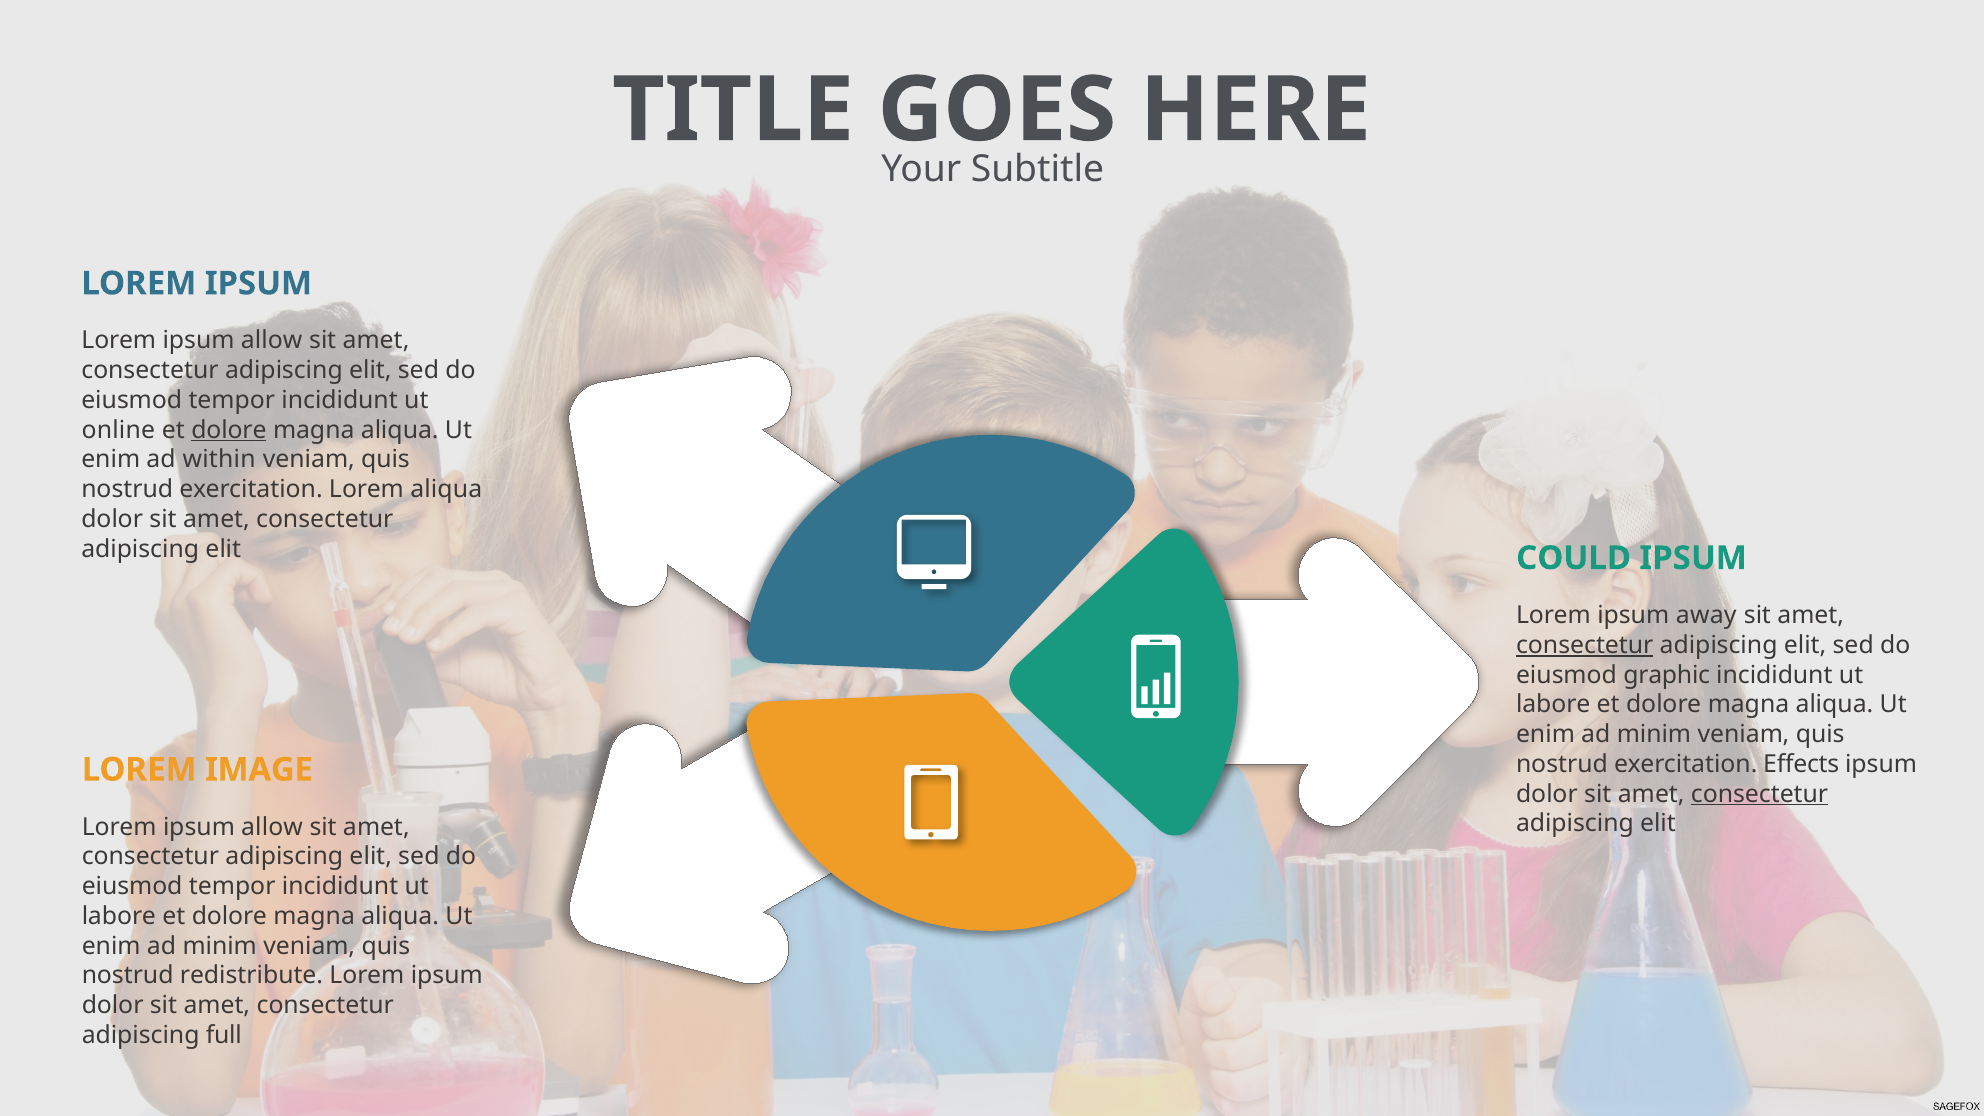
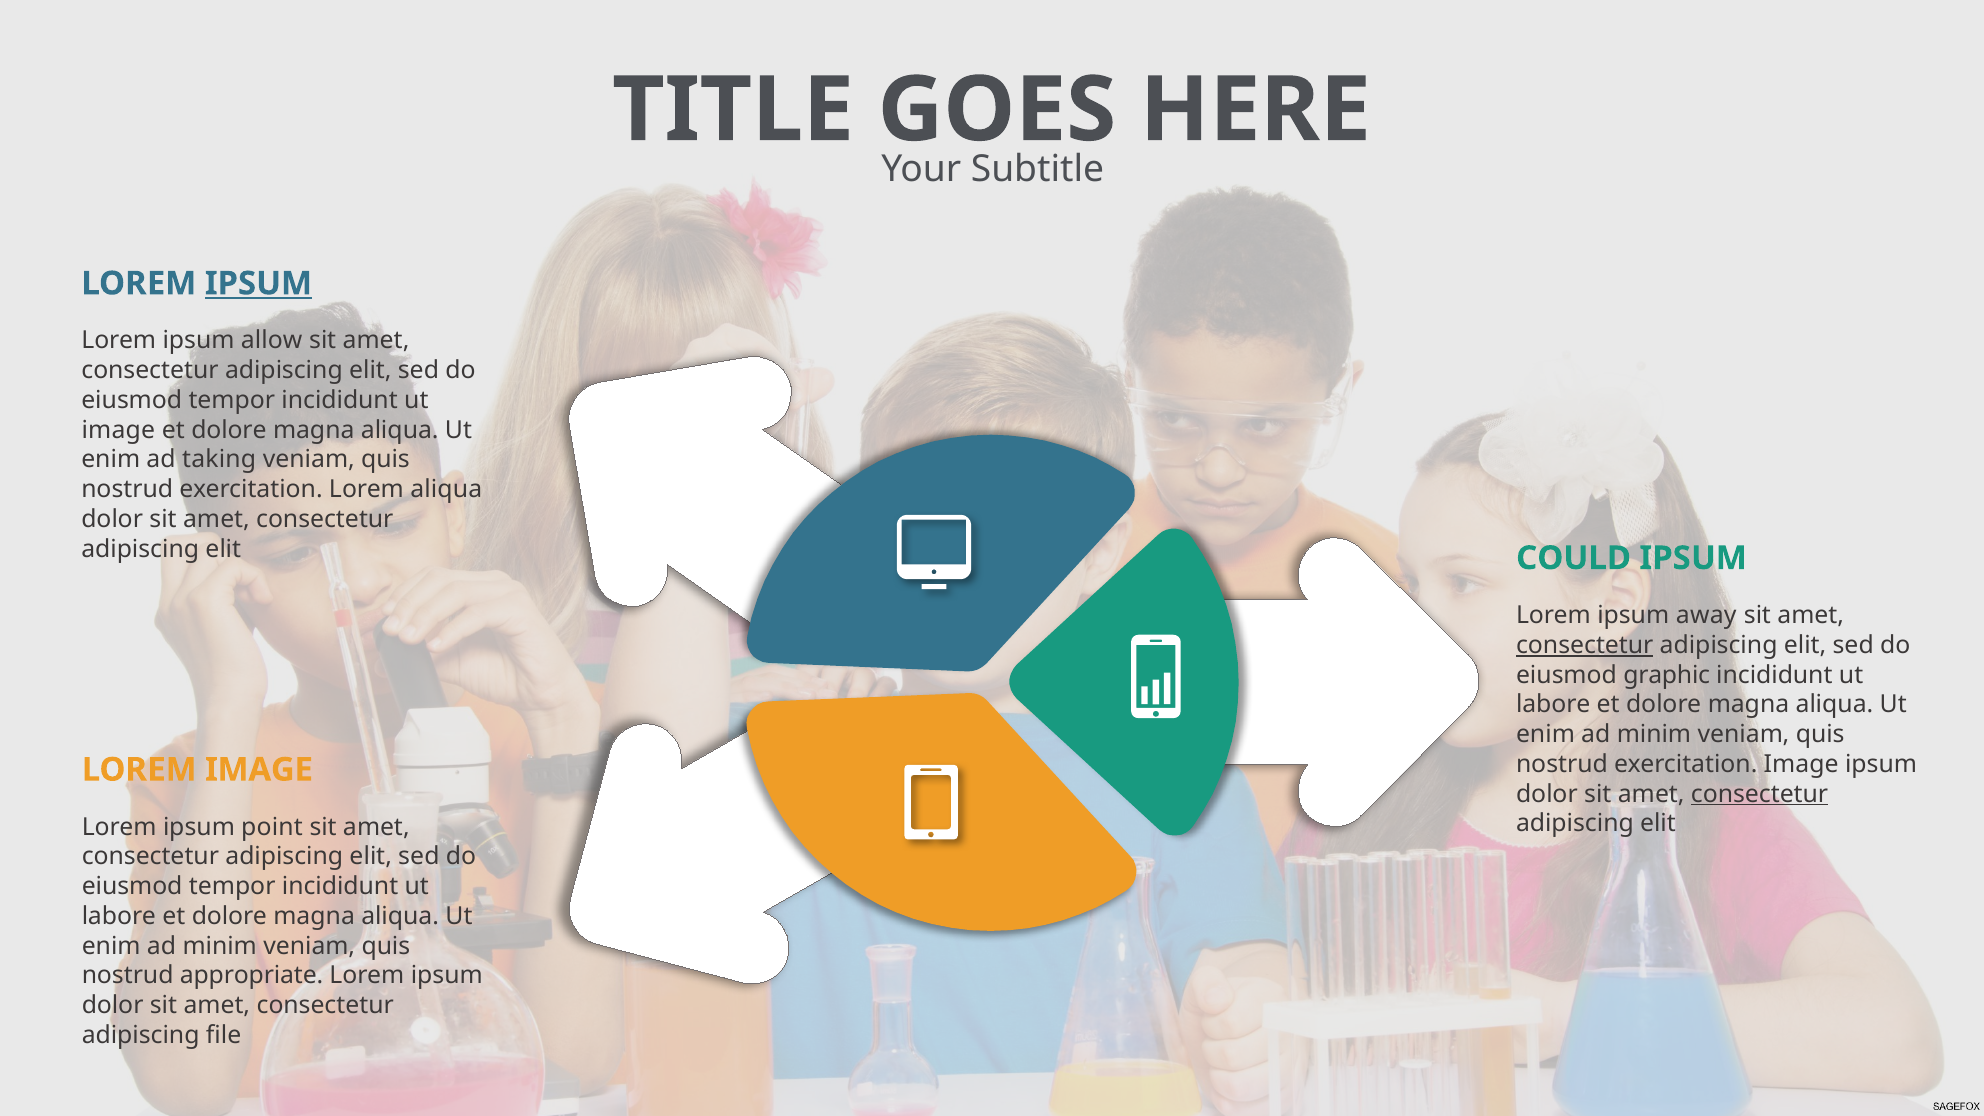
IPSUM underline: none -> present (258, 283)
online: online -> image (118, 430)
dolore underline: present -> none (229, 430)
within: within -> taking (219, 460)
exercitation Effects: Effects -> Image (1801, 764)
allow: allow -> point (272, 827)
redistribute: redistribute -> appropriate (252, 976)
full: full -> file (224, 1035)
